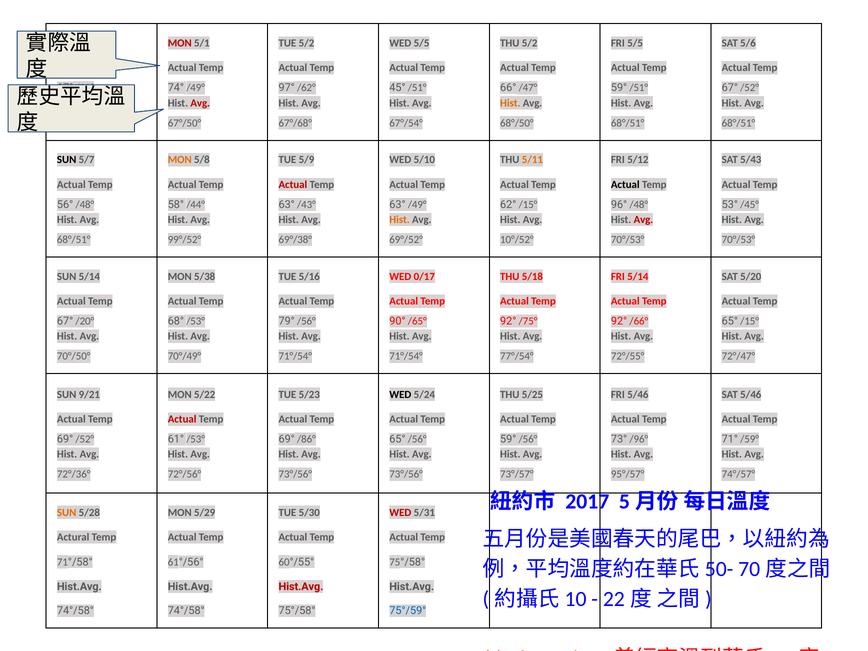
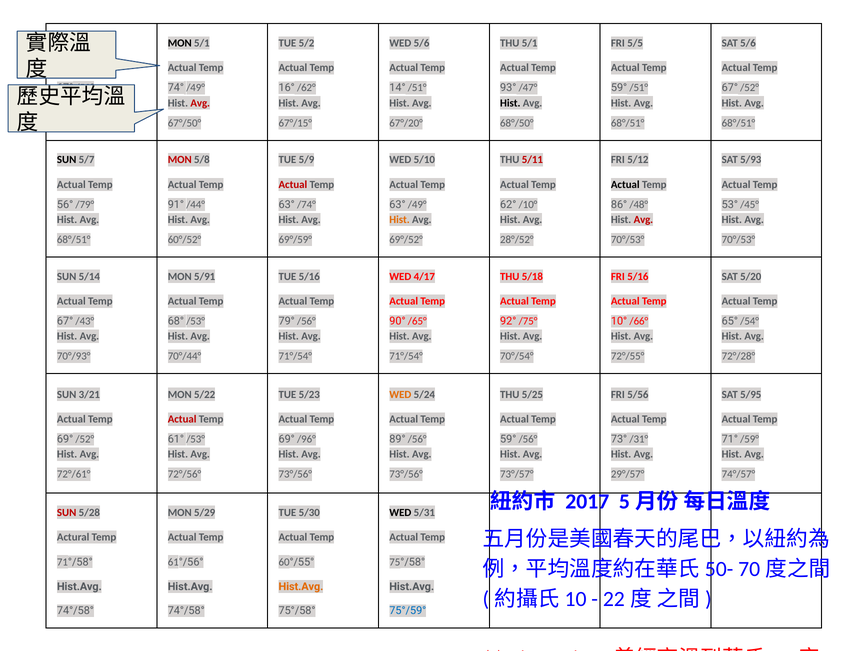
MON colour: red -> black (180, 43)
WED 5/5: 5/5 -> 5/6 (422, 43)
THU 5/2: 5/2 -> 5/1 (530, 43)
97°: 97° -> 16° (287, 88)
45°: 45° -> 14° (397, 88)
66°: 66° -> 93° (508, 88)
Hist colour: orange -> black (510, 103)
67°/68°: 67°/68° -> 67°/15° (295, 123)
67°/54°: 67°/54° -> 67°/20° (406, 123)
MON colour: orange -> red (180, 160)
5/11 colour: orange -> red (532, 160)
5/43: 5/43 -> 5/93 (751, 160)
56° /48°: /48° -> /79° (85, 205)
58°: 58° -> 91° (176, 205)
/43°: /43° -> /74° (306, 205)
62° /15°: /15° -> /10° (528, 205)
96°: 96° -> 86° (619, 205)
99°/52°: 99°/52° -> 60°/52° (184, 240)
69°/38°: 69°/38° -> 69°/59° (295, 240)
10°/52°: 10°/52° -> 28°/52° (517, 240)
5/38: 5/38 -> 5/91 (205, 276)
0/17: 0/17 -> 4/17 (424, 276)
FRI 5/14: 5/14 -> 5/16 (638, 276)
/20°: /20° -> /43° (85, 321)
92°: 92° -> 10° (619, 321)
65° /15°: /15° -> /54° (750, 321)
70°/50°: 70°/50° -> 70°/93° (74, 356)
70°/49°: 70°/49° -> 70°/44° (184, 356)
77°/54°: 77°/54° -> 70°/54° (517, 356)
72°/47°: 72°/47° -> 72°/28° (738, 356)
9/21: 9/21 -> 3/21 (89, 394)
WED colour: black -> orange (400, 394)
FRI 5/46: 5/46 -> 5/56 (638, 394)
SAT 5/46: 5/46 -> 5/95 (751, 394)
/86°: /86° -> /96° (306, 439)
65°: 65° -> 89° (397, 439)
/96°: /96° -> /31° (639, 439)
72°/36°: 72°/36° -> 72°/61° (74, 474)
95°/57°: 95°/57° -> 29°/57° (628, 474)
SUN colour: orange -> red (67, 512)
WED colour: red -> black (400, 512)
Hist.Avg colour: red -> orange (301, 587)
